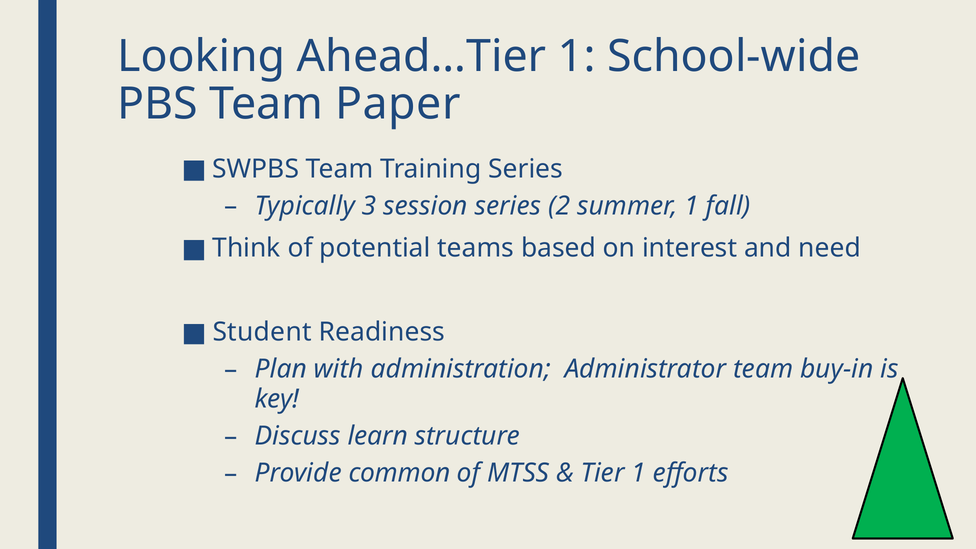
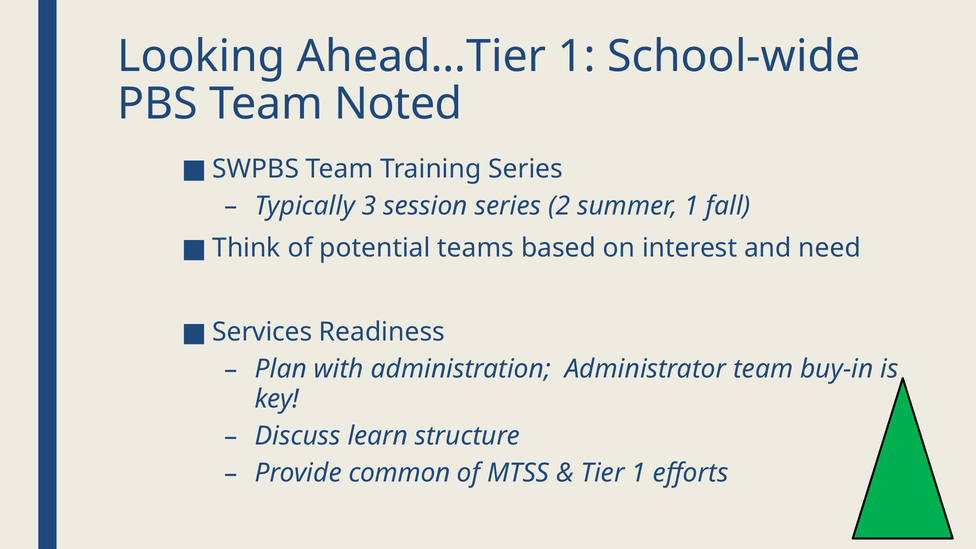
Paper: Paper -> Noted (398, 104)
Student: Student -> Services (262, 332)
